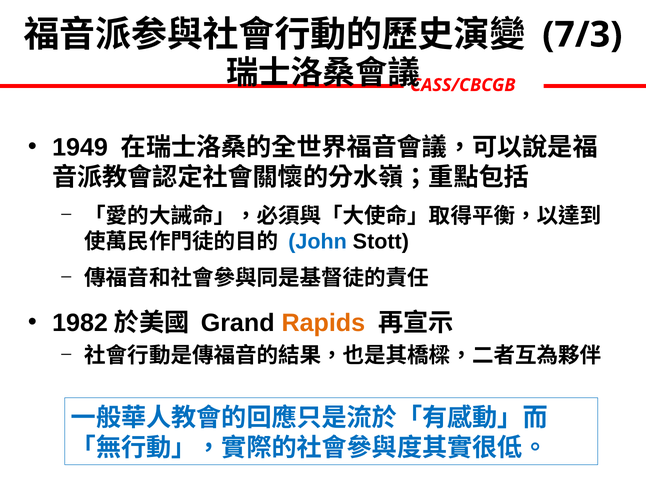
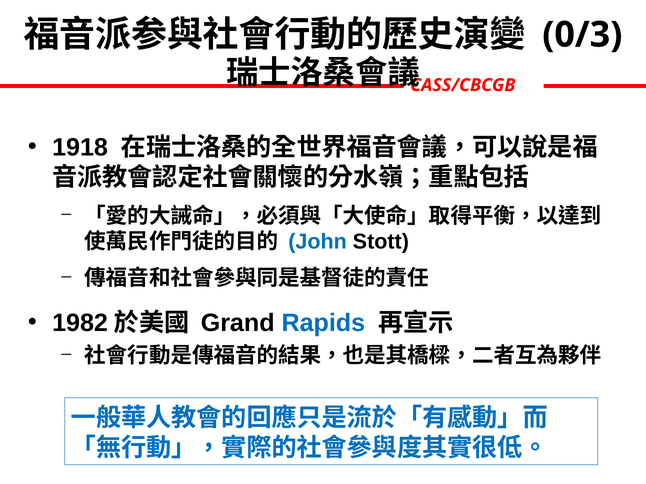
7/3: 7/3 -> 0/3 (582, 35)
1949: 1949 -> 1918 (80, 148)
Rapids colour: orange -> blue (323, 323)
